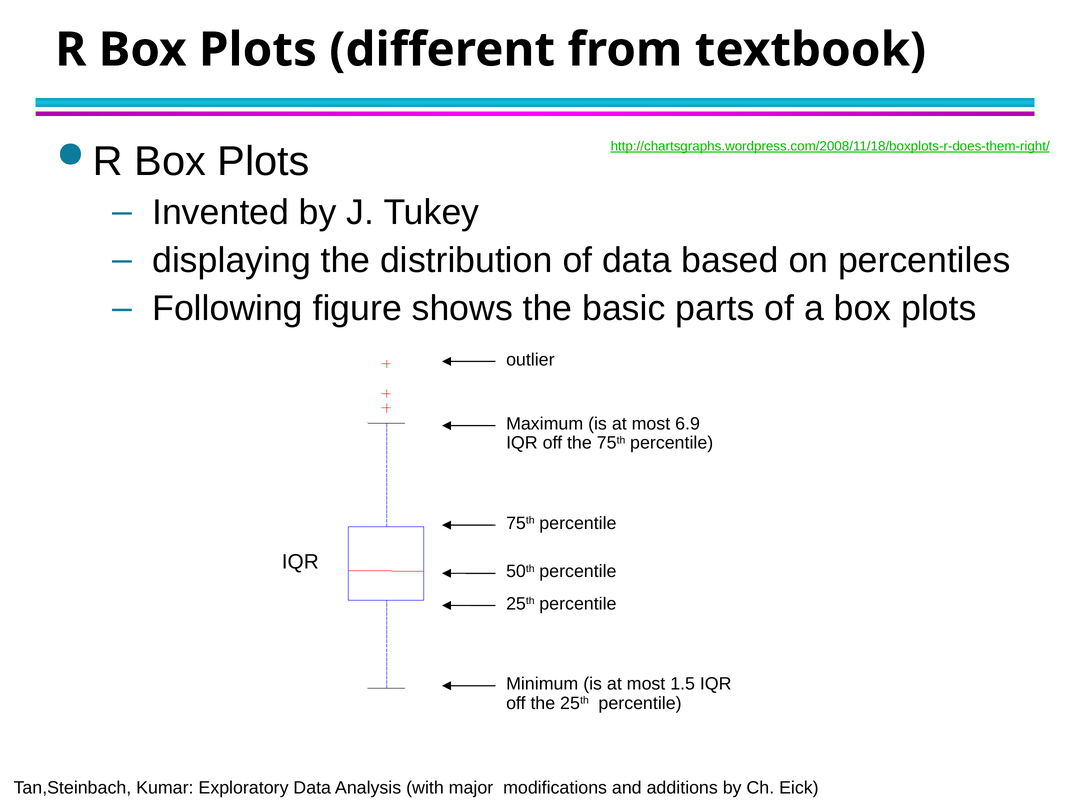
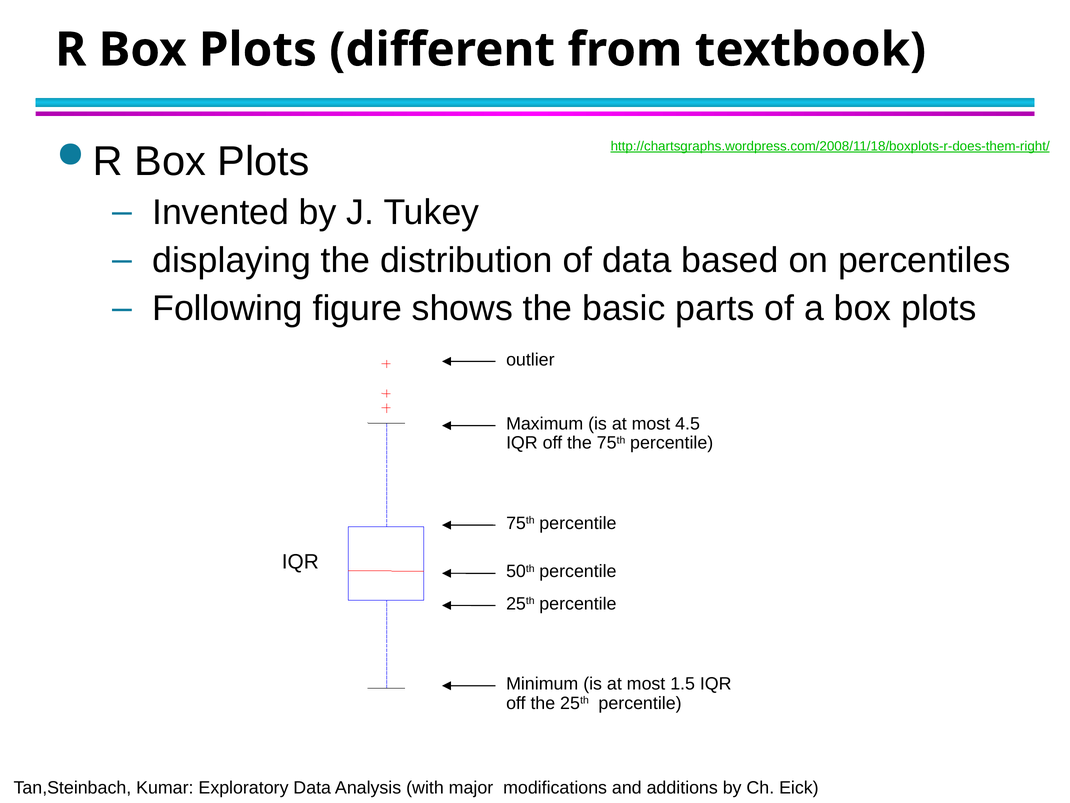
6.9: 6.9 -> 4.5 (688, 424)
